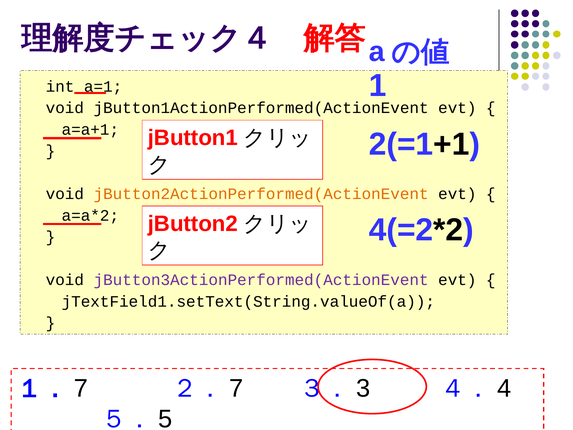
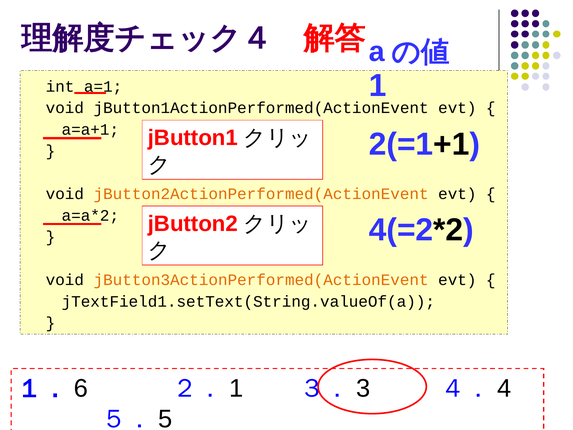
jButton3ActionPerformed(ActionEvent colour: purple -> orange (261, 280)
7: 7 -> 6 (81, 388)
7: 7 -> 1 (236, 388)
